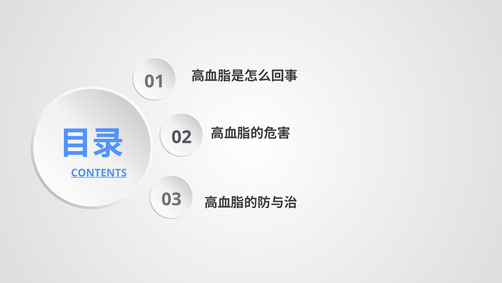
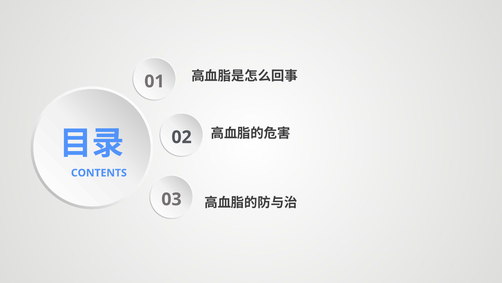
CONTENTS underline: present -> none (99, 173)
